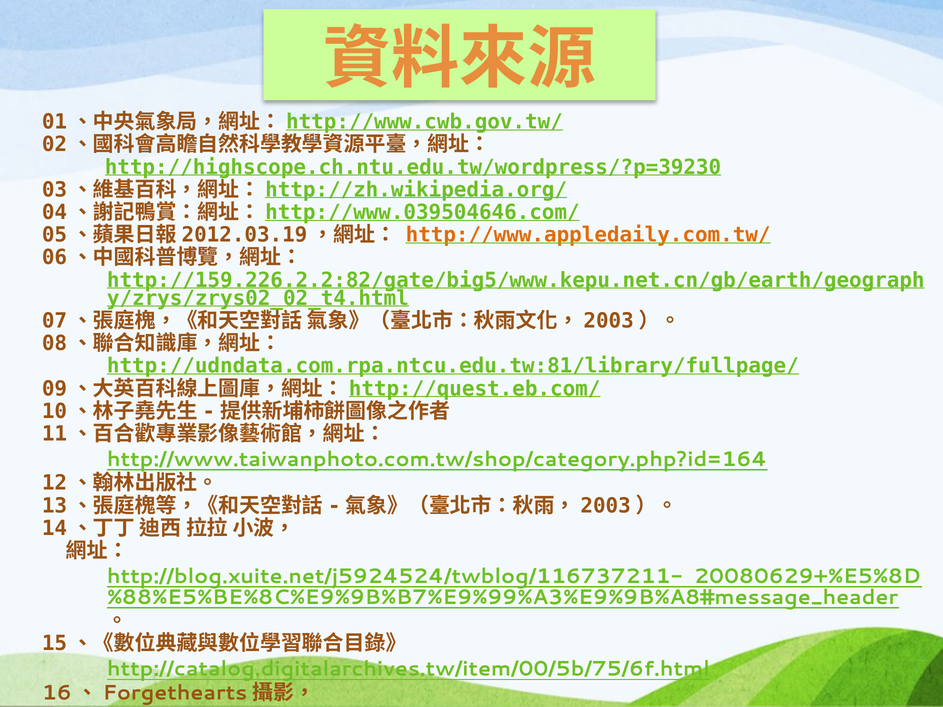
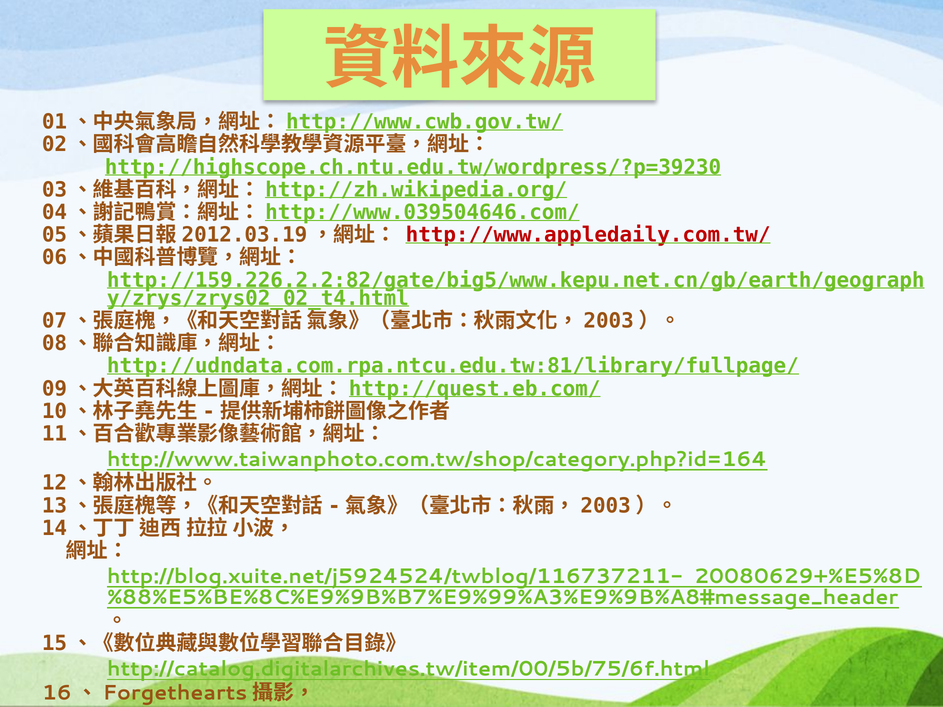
http://www.appledaily.com.tw/ colour: orange -> red (588, 235)
